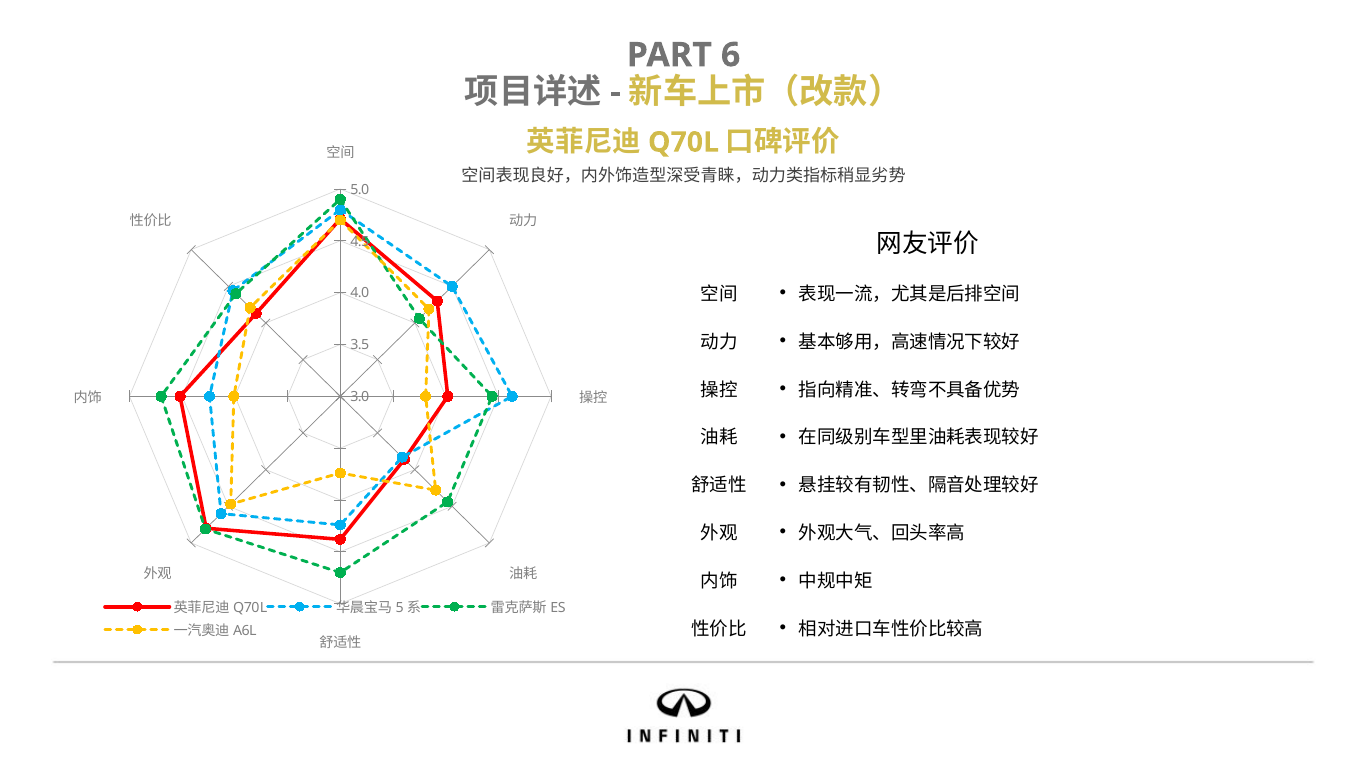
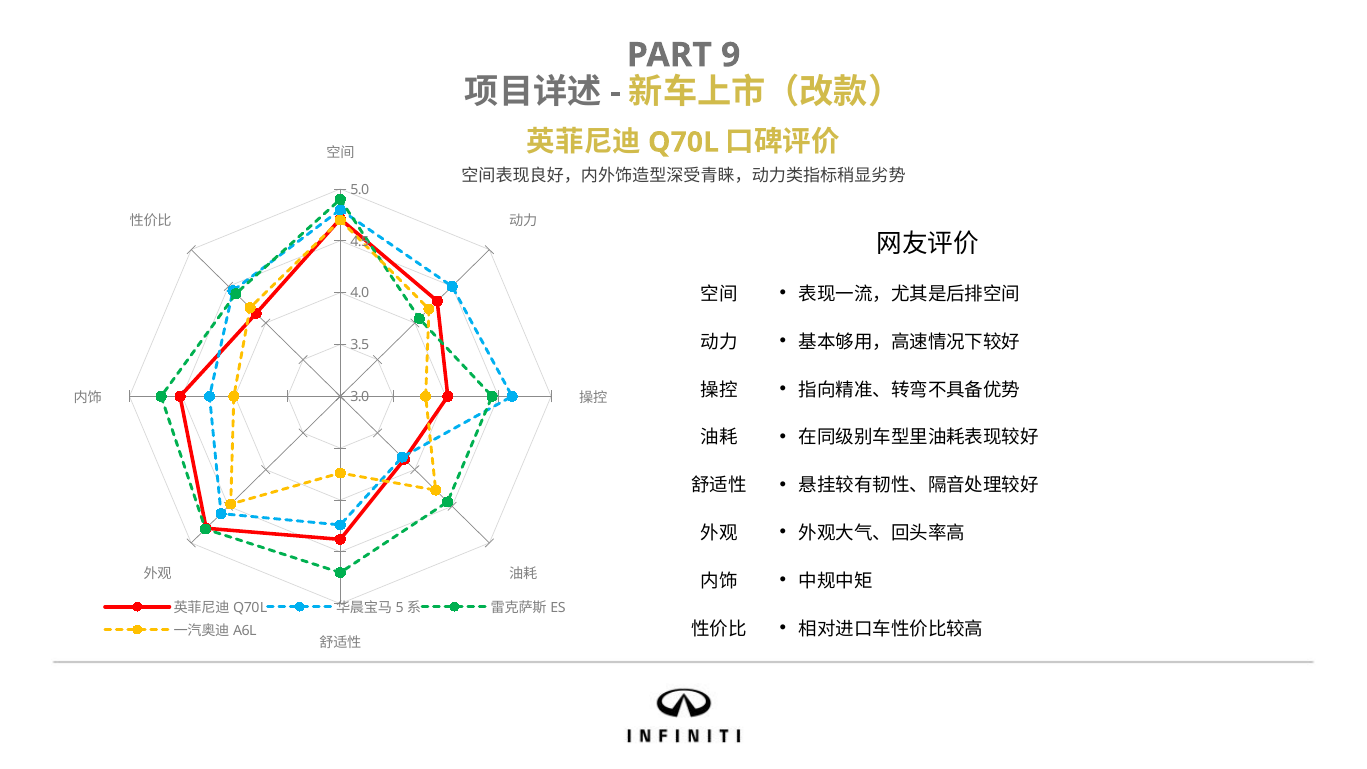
6: 6 -> 9 (731, 55)
